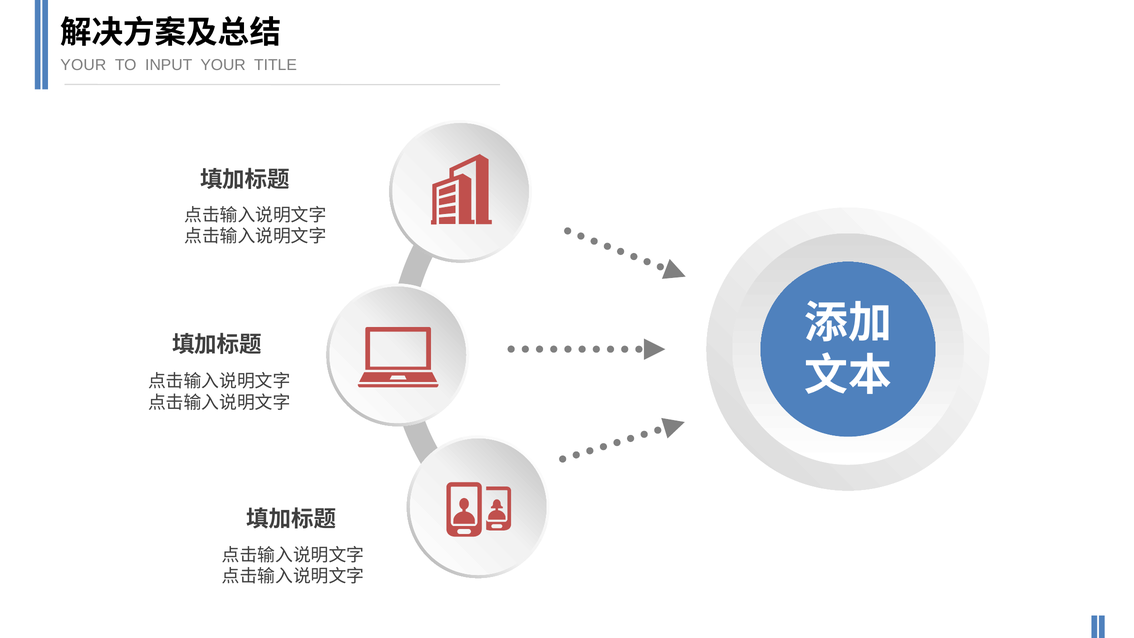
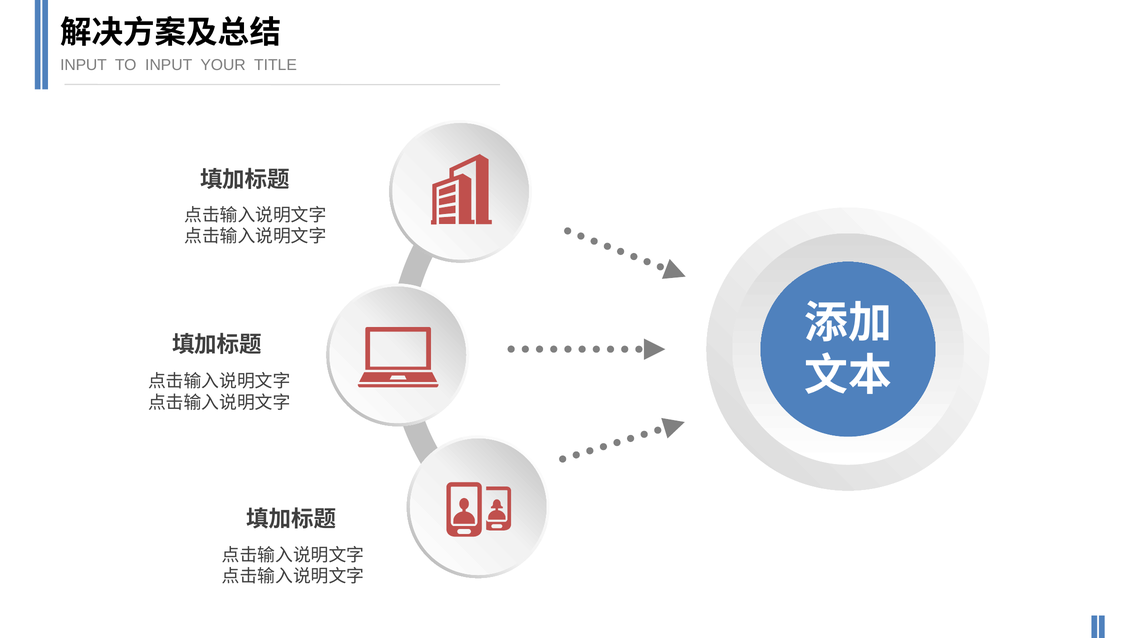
YOUR: YOUR -> INPUT (84, 65)
